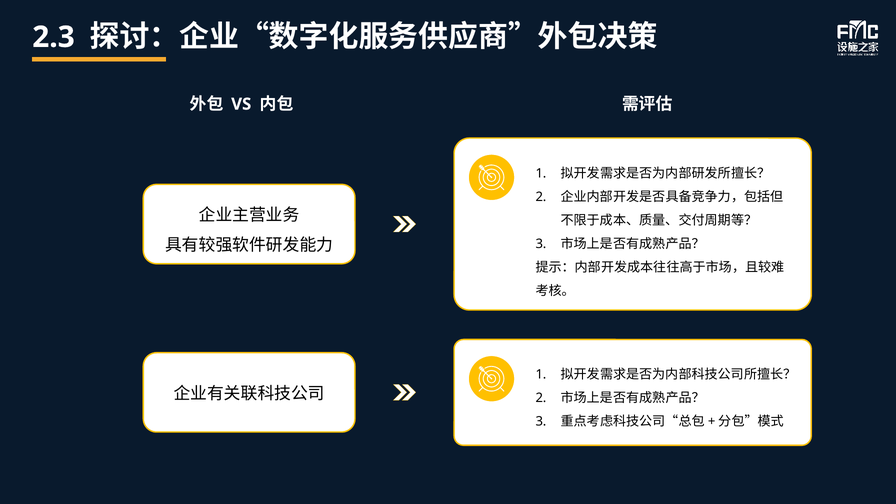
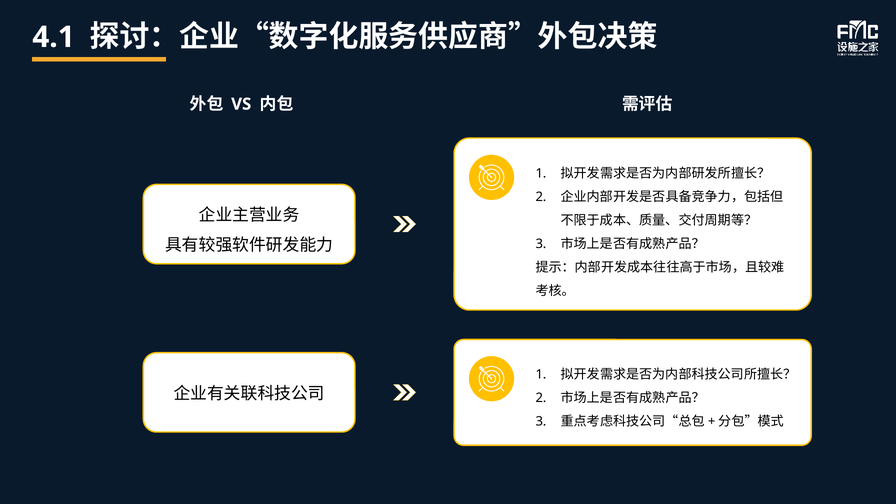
2.3: 2.3 -> 4.1 (54, 37)
